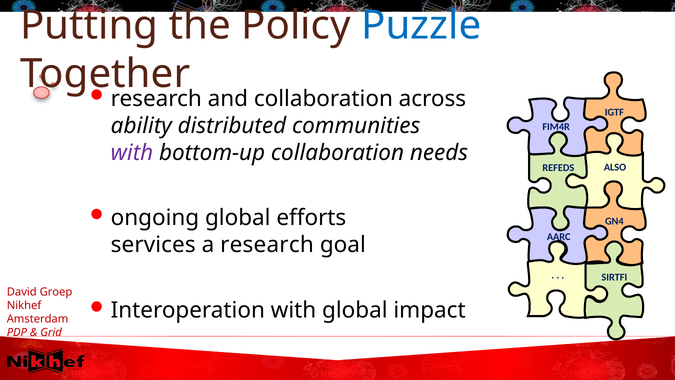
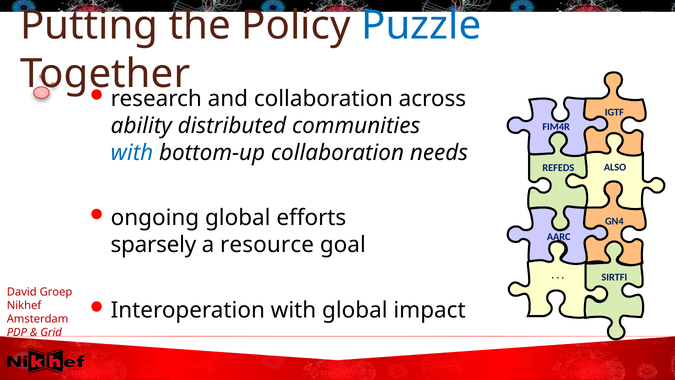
with colour: purple -> blue (132, 153)
services: services -> sparsely (153, 245)
a research: research -> resource (267, 245)
